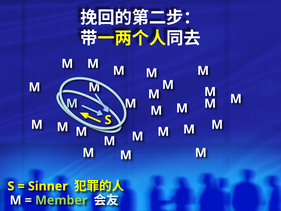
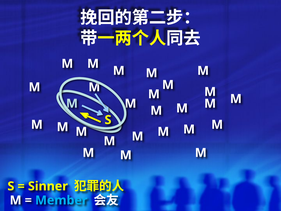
Member colour: light green -> light blue (61, 200)
